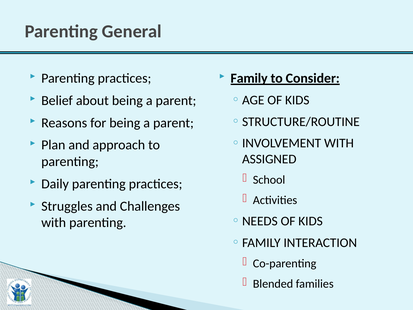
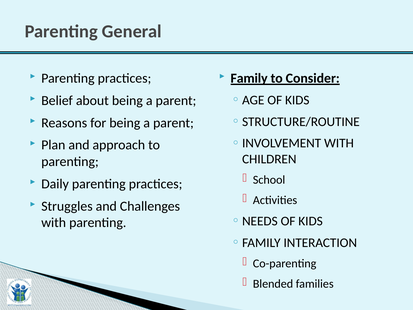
ASSIGNED: ASSIGNED -> CHILDREN (269, 159)
